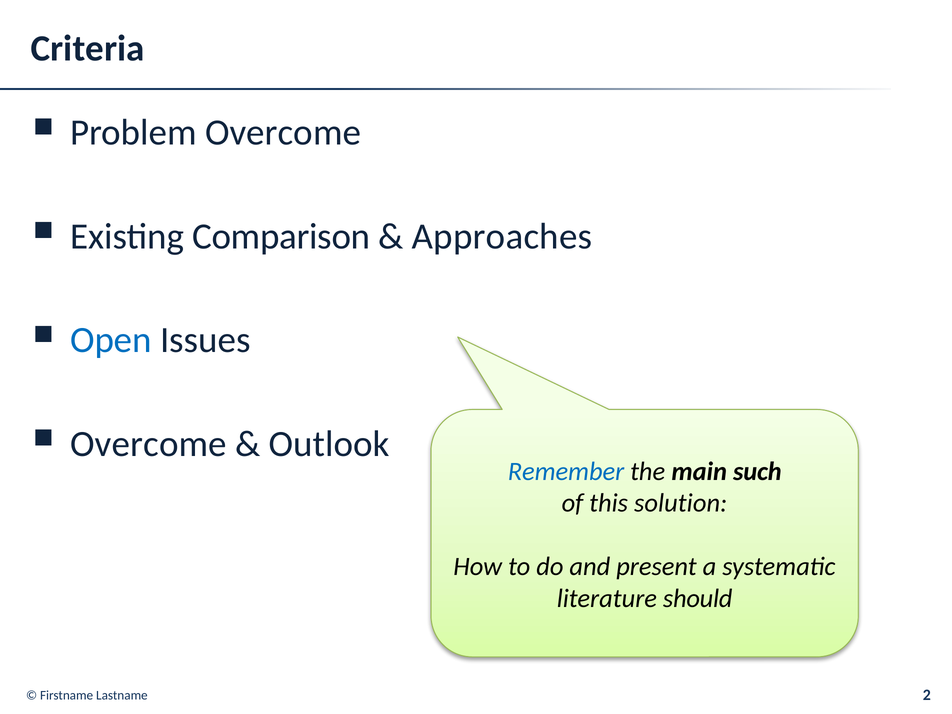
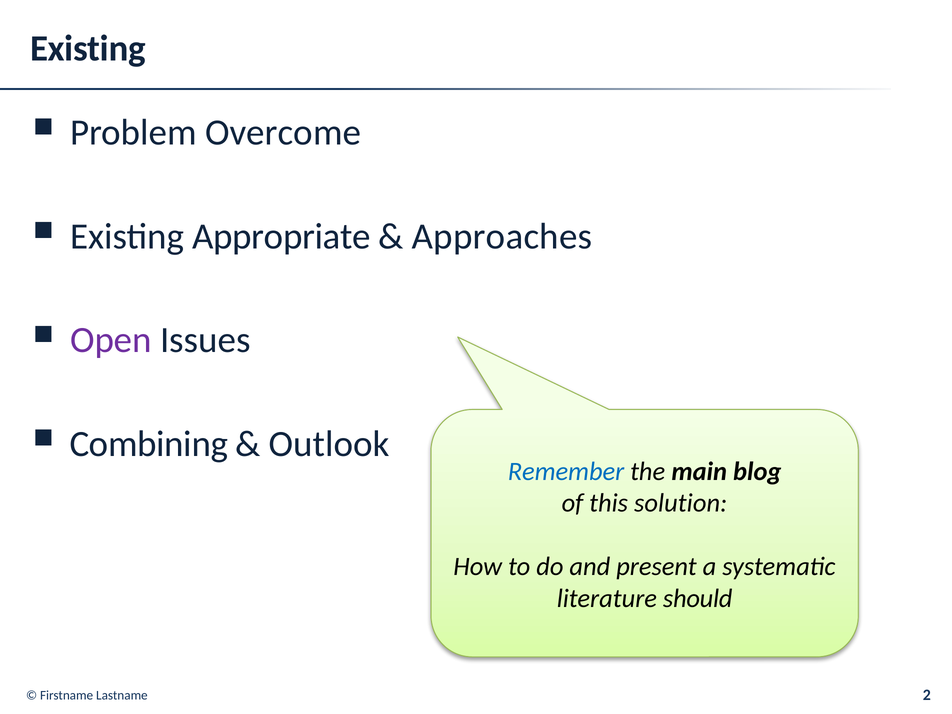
Criteria: Criteria -> Existing (88, 48)
Comparison: Comparison -> Appropriate (281, 236)
Open colour: blue -> purple (111, 340)
Overcome: Overcome -> Combining (149, 444)
such: such -> blog (757, 472)
